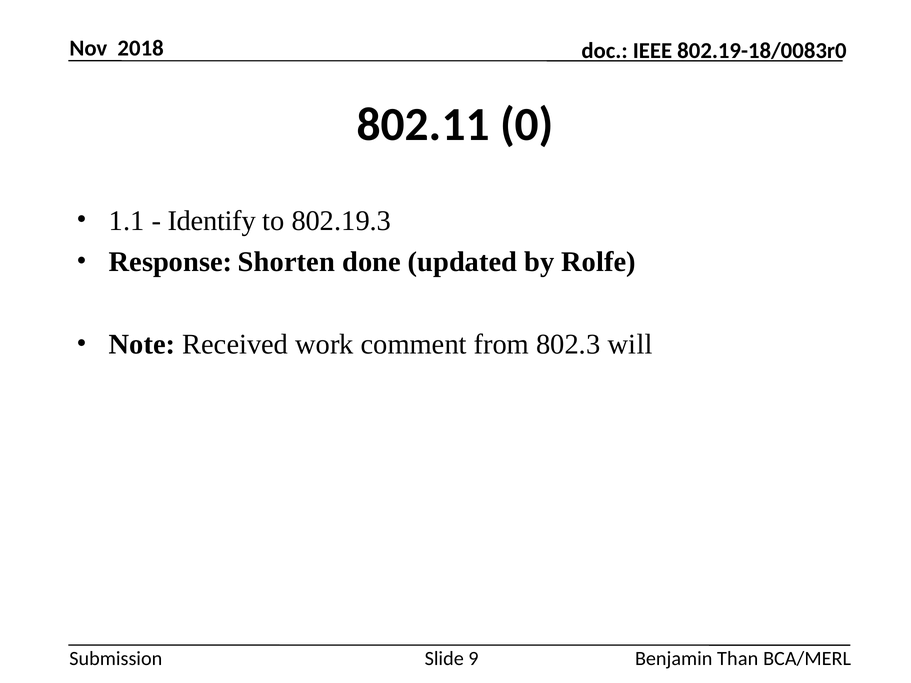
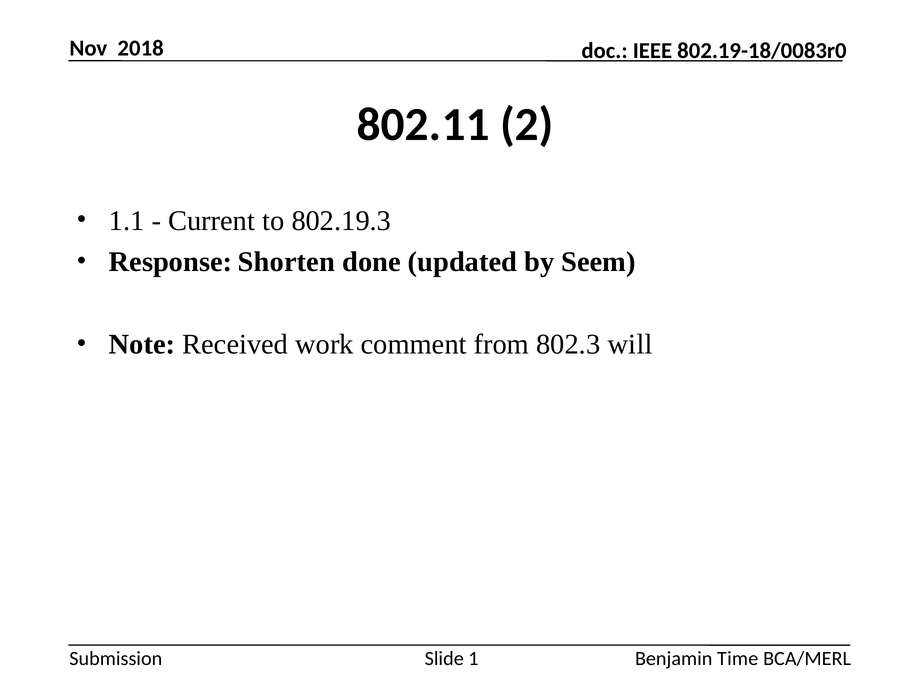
0: 0 -> 2 (527, 125)
Identify: Identify -> Current (212, 221)
Rolfe: Rolfe -> Seem (599, 262)
9: 9 -> 1 (473, 659)
Than: Than -> Time (738, 659)
